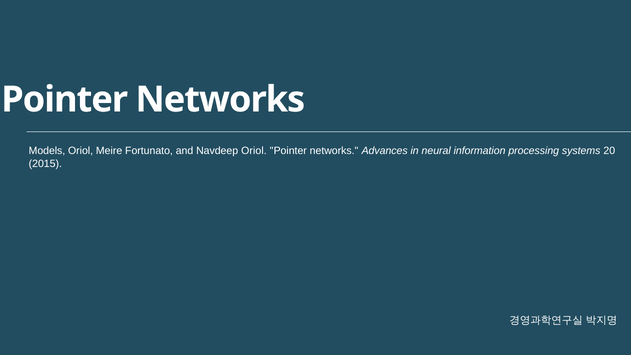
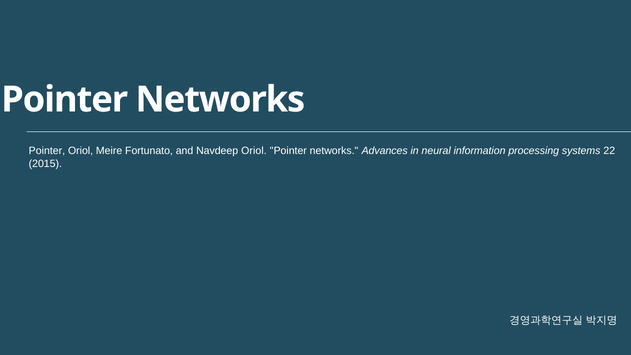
Models: Models -> Pointer (47, 151)
20: 20 -> 22 (609, 151)
